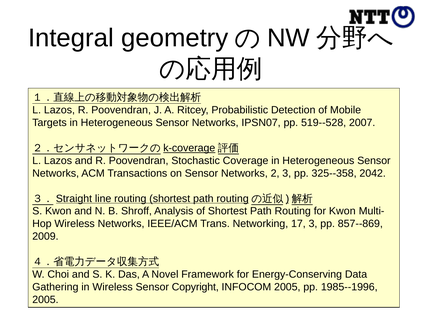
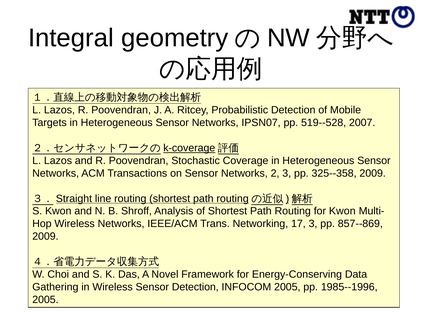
325--358 2042: 2042 -> 2009 (373, 173)
Sensor Copyright: Copyright -> Detection (195, 287)
